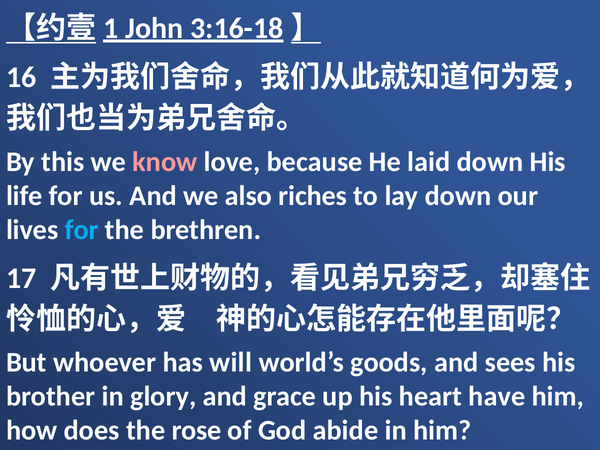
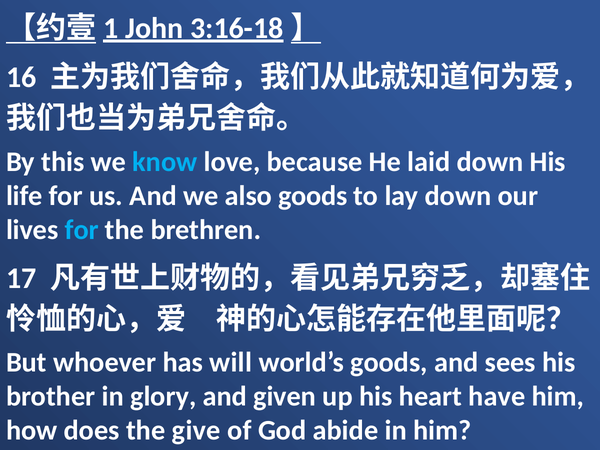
know colour: pink -> light blue (165, 162)
also riches: riches -> goods (313, 196)
grace: grace -> given (285, 396)
rose: rose -> give (196, 430)
